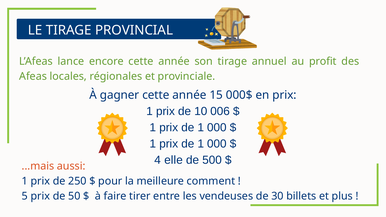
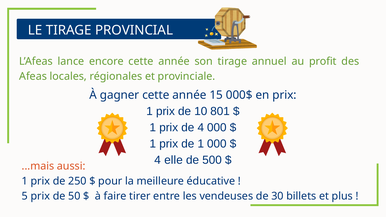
006: 006 -> 801 (220, 111)
1: 1 -> 4 (201, 128)
comment: comment -> éducative (211, 181)
